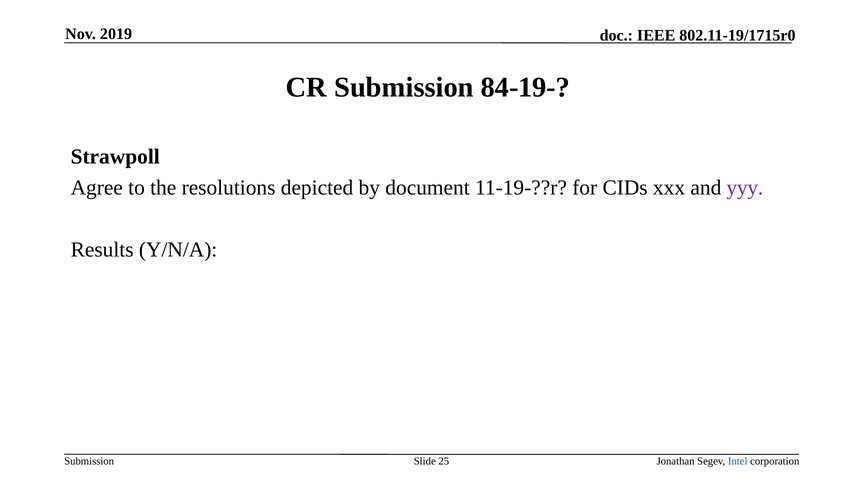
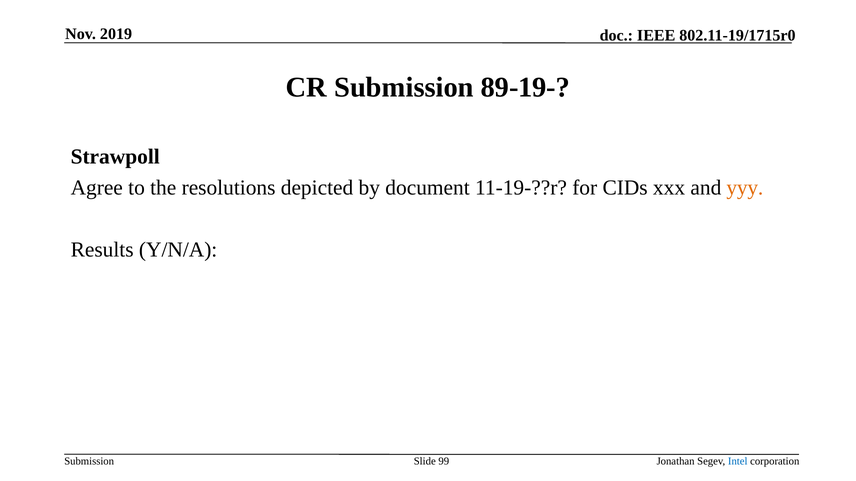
84-19-: 84-19- -> 89-19- (525, 88)
yyy colour: purple -> orange (745, 188)
25: 25 -> 99 (444, 462)
